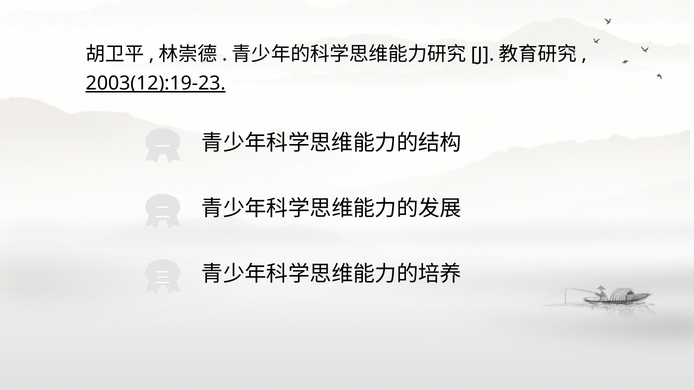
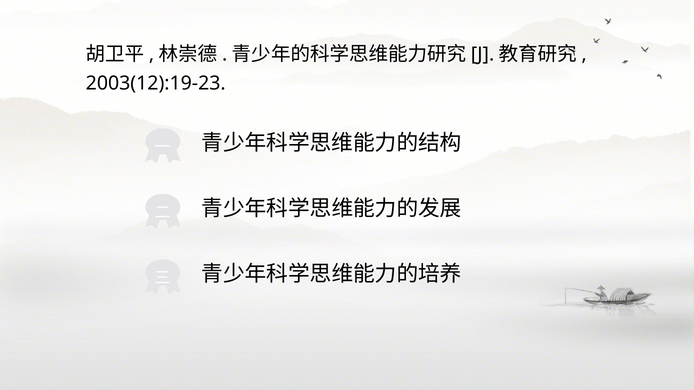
2003(12):19-23 underline: present -> none (156, 83)
